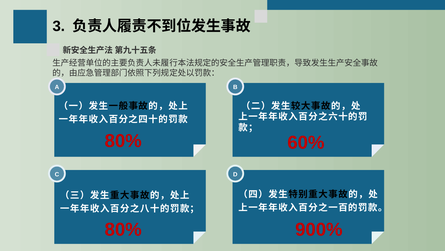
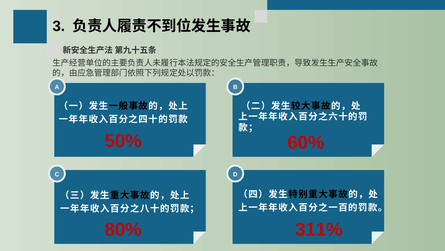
80%: 80% -> 50% (123, 141)
900%: 900% -> 311% (319, 229)
